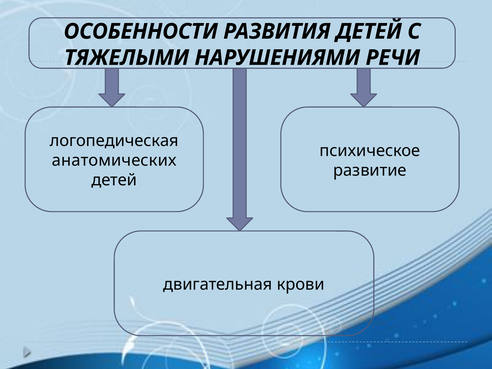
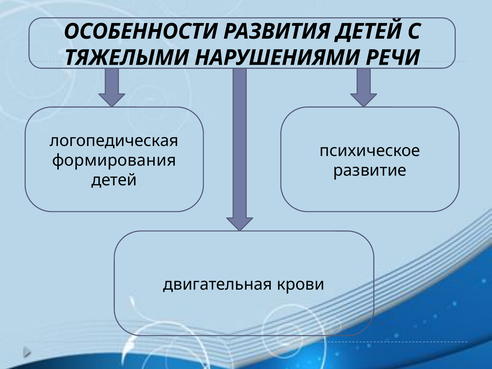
анатомических: анатомических -> формирования (114, 160)
